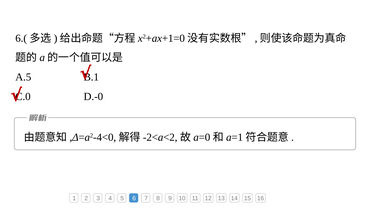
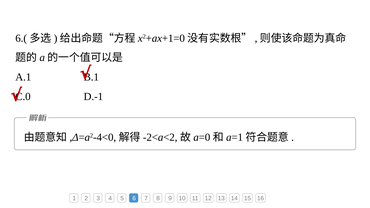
A.5: A.5 -> A.1 (23, 77)
D.-0: D.-0 -> D.-1 (93, 97)
